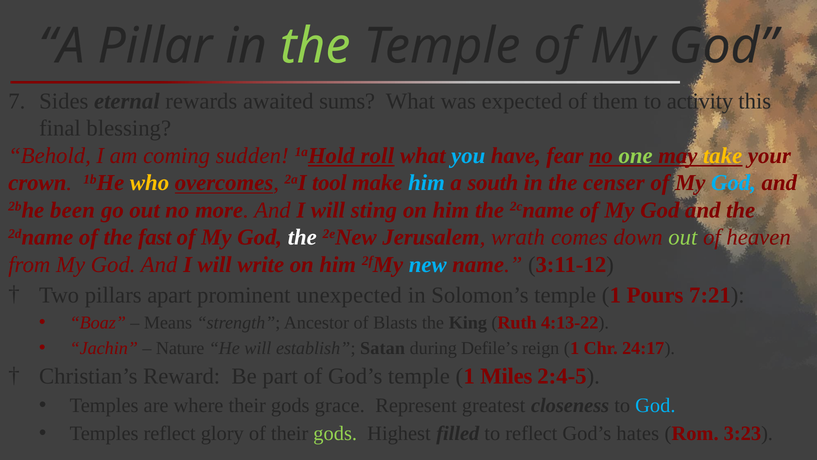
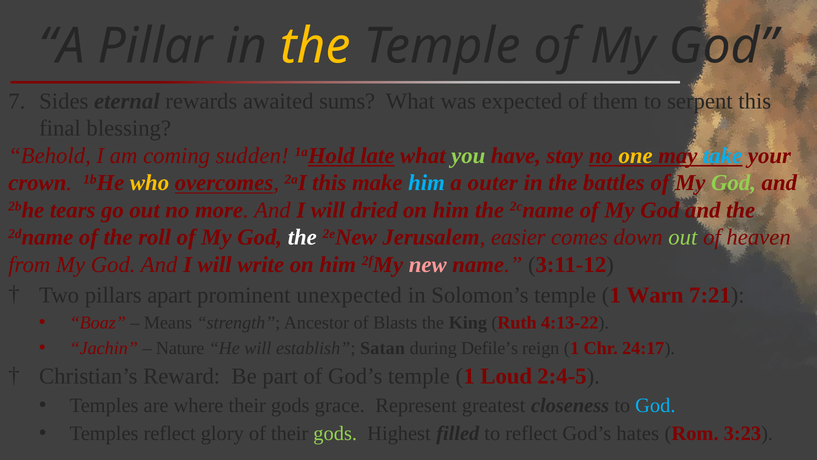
the colour: light green -> yellow (316, 46)
activity: activity -> serpent (700, 101)
roll: roll -> late (377, 155)
you colour: light blue -> light green (468, 155)
fear: fear -> stay (565, 155)
one colour: light green -> yellow (636, 155)
take colour: yellow -> light blue (723, 155)
2aI tool: tool -> this (329, 183)
south: south -> outer (493, 183)
censer: censer -> battles (614, 183)
God colour: light blue -> light green (734, 183)
been: been -> tears (73, 210)
sting: sting -> dried (374, 210)
fast: fast -> roll (155, 237)
wrath: wrath -> easier (518, 237)
new colour: light blue -> pink (428, 264)
Pours: Pours -> Warn (655, 295)
Miles: Miles -> Loud (506, 376)
